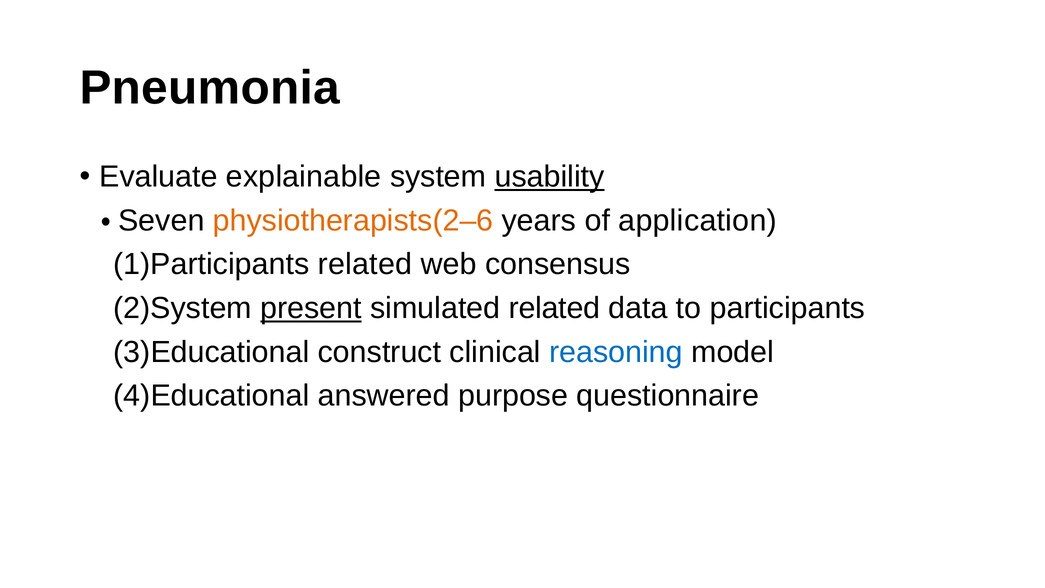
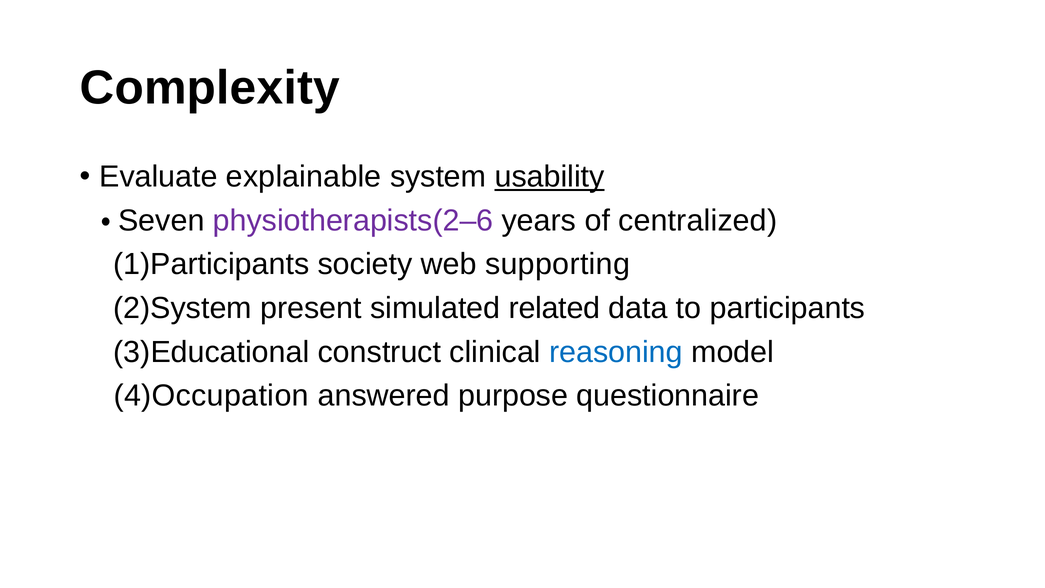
Pneumonia: Pneumonia -> Complexity (210, 88)
physiotherapists(2–6 colour: orange -> purple (353, 220)
application: application -> centralized (698, 220)
1)Participants related: related -> society (365, 264)
consensus: consensus -> supporting (558, 264)
present underline: present -> none (311, 308)
4)Educational: 4)Educational -> 4)Occupation (211, 396)
